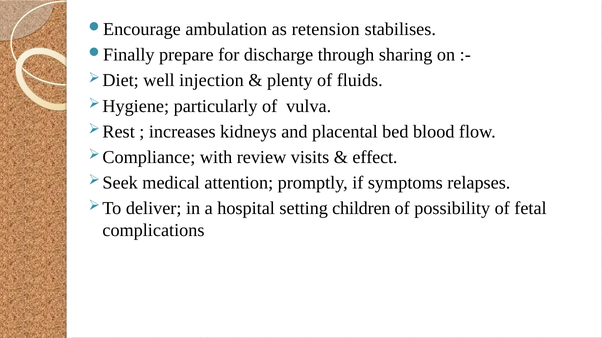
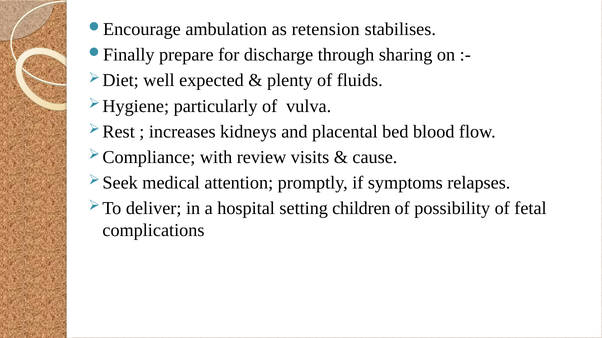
injection: injection -> expected (212, 81)
effect: effect -> cause (375, 157)
